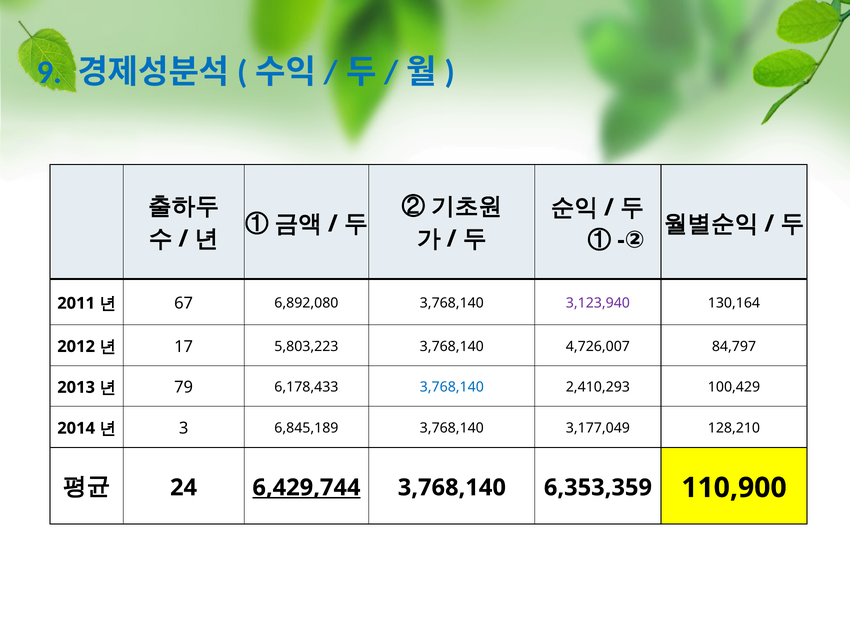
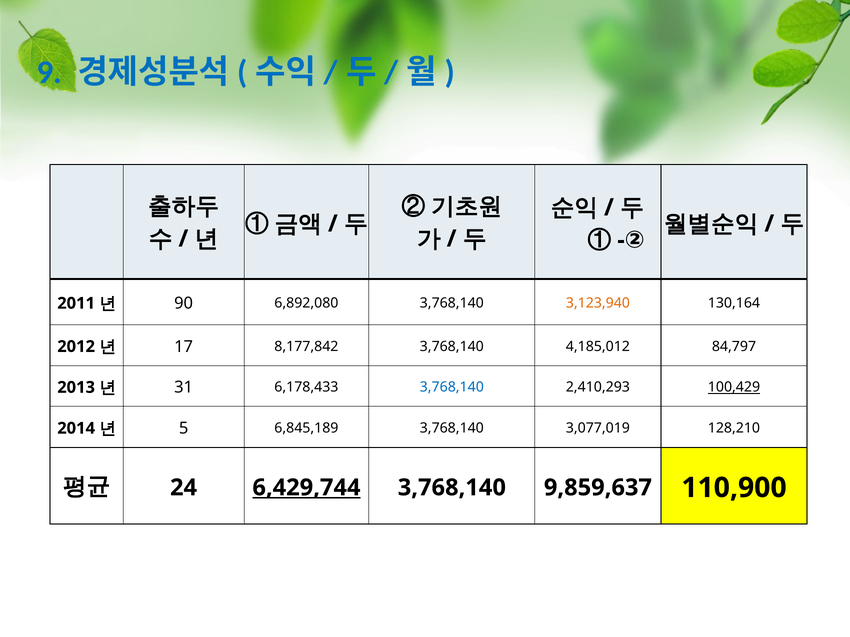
67: 67 -> 90 (184, 304)
3,123,940 colour: purple -> orange (598, 303)
5,803,223: 5,803,223 -> 8,177,842 (306, 347)
4,726,007: 4,726,007 -> 4,185,012 (598, 347)
79: 79 -> 31 (184, 388)
100,429 underline: none -> present (734, 388)
3: 3 -> 5 (184, 429)
3,177,049: 3,177,049 -> 3,077,019 (598, 429)
6,353,359: 6,353,359 -> 9,859,637 (598, 488)
